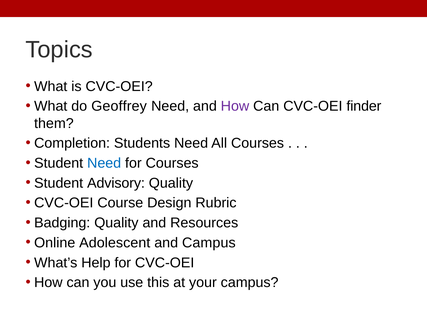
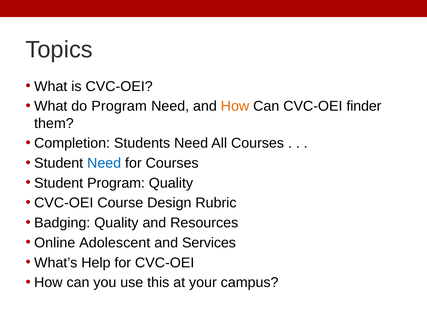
do Geoffrey: Geoffrey -> Program (119, 106)
How colour: purple -> orange (235, 106)
Student Advisory: Advisory -> Program (116, 183)
and Campus: Campus -> Services (209, 243)
